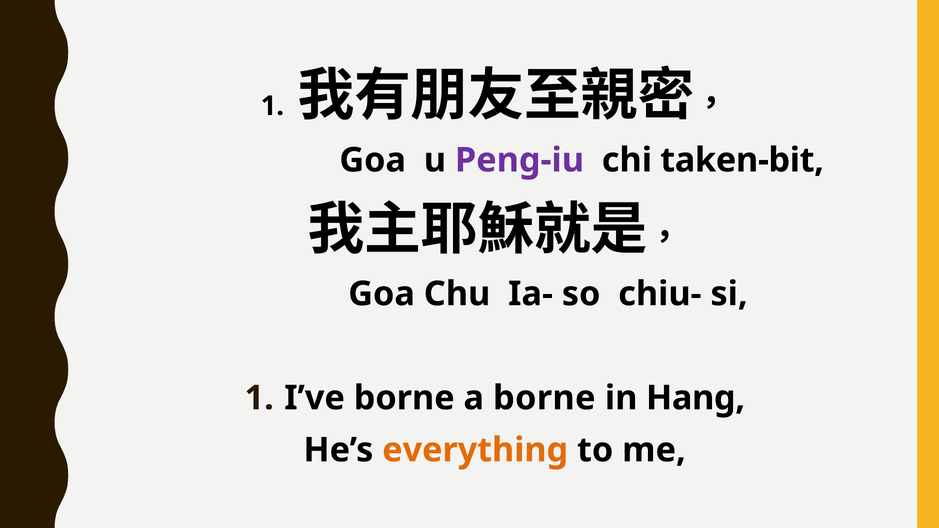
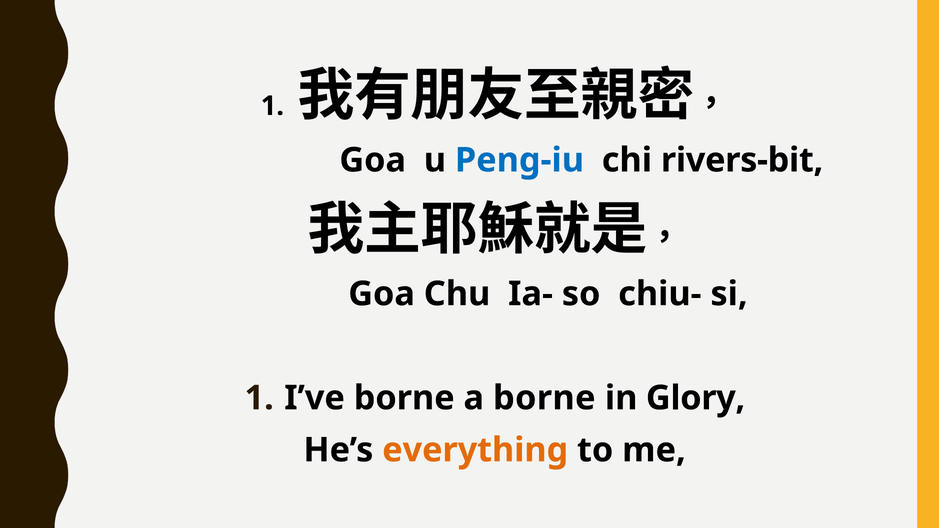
Peng-iu colour: purple -> blue (519, 160)
taken-bit: taken-bit -> rivers-bit (742, 160)
Hang: Hang -> Glory (696, 398)
